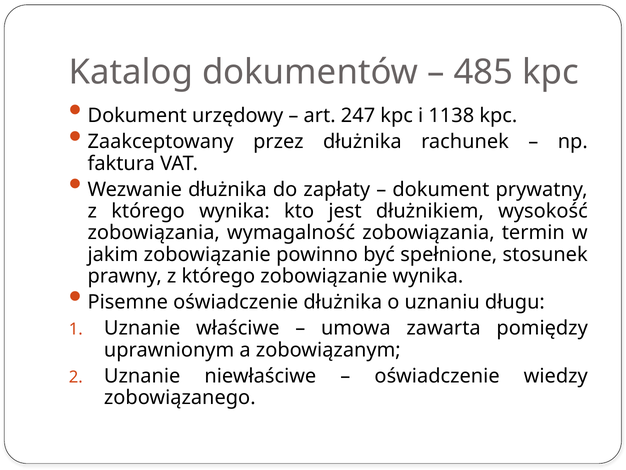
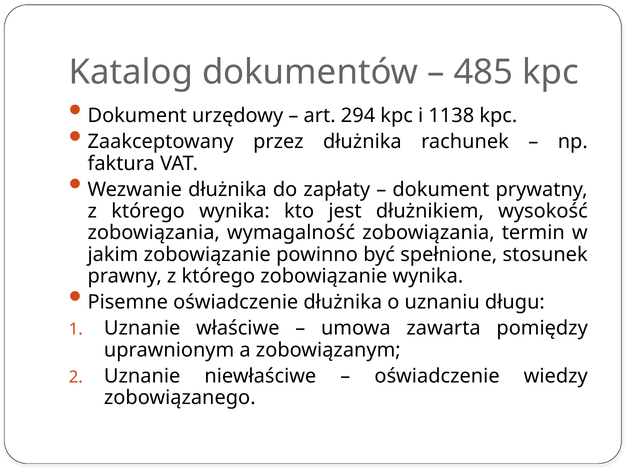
247: 247 -> 294 (358, 116)
